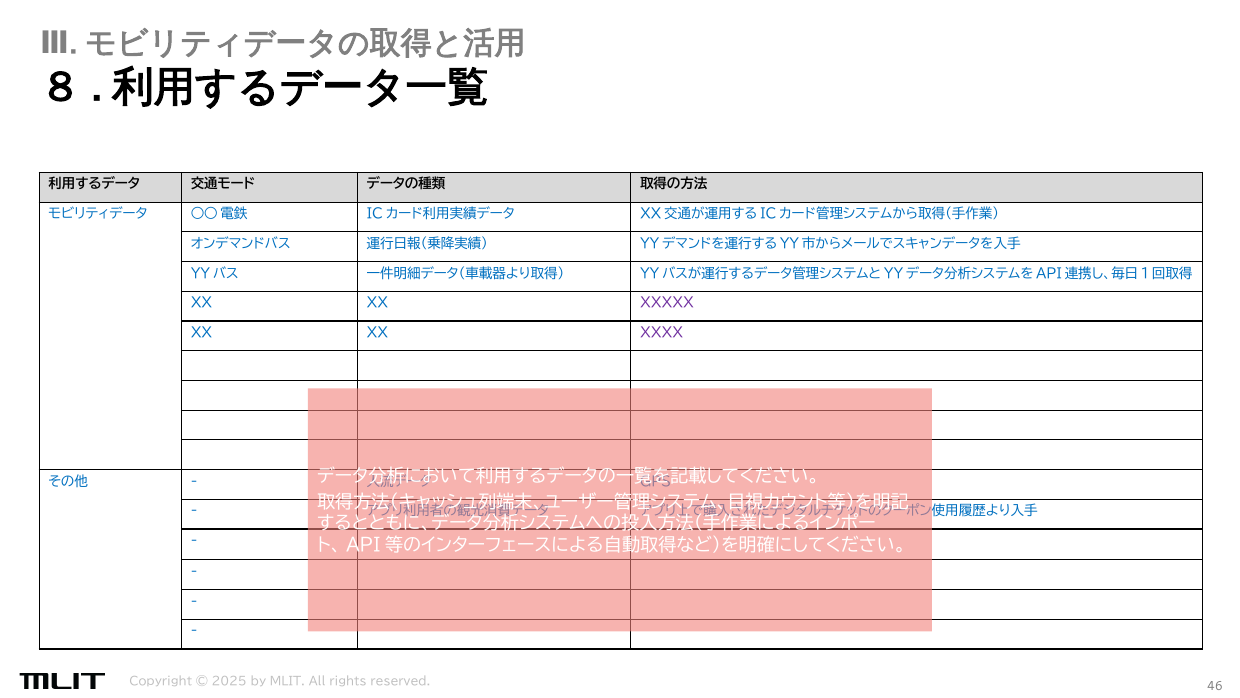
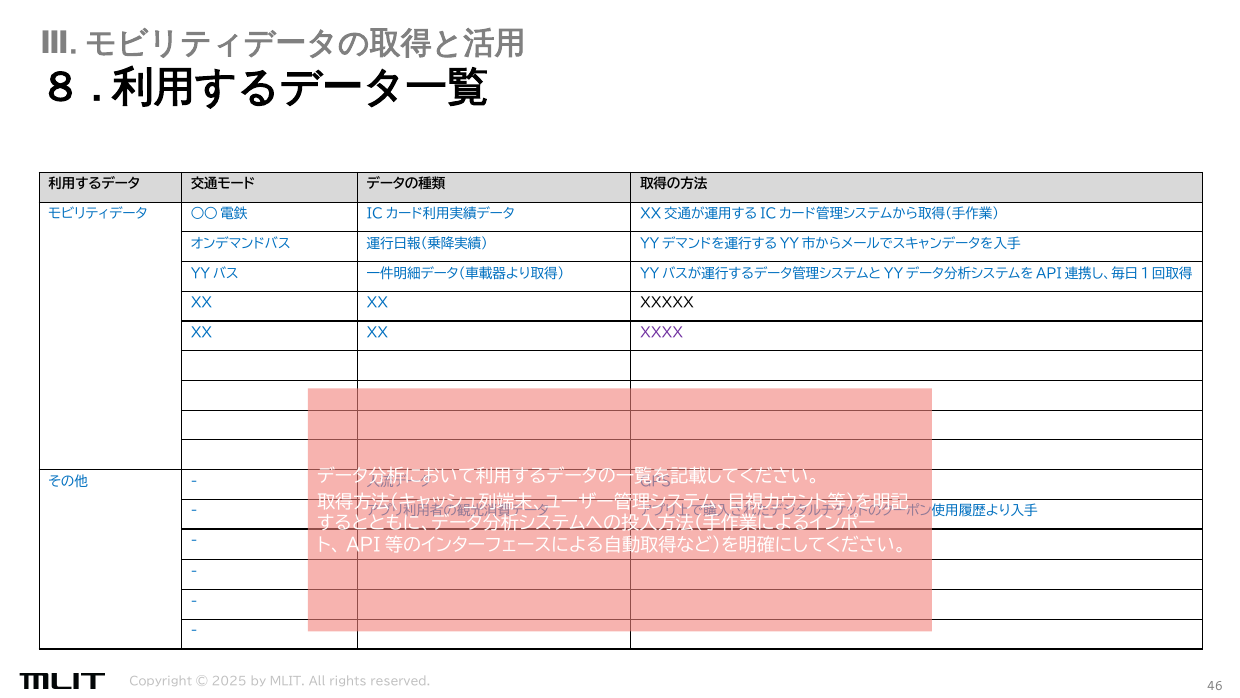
XXXXX colour: purple -> black (667, 303)
